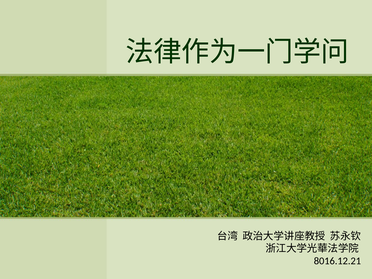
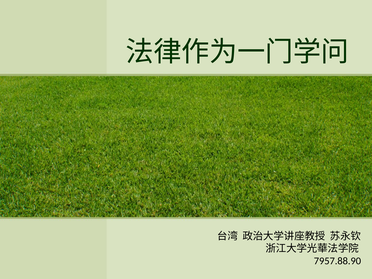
8016.12.21: 8016.12.21 -> 7957.88.90 (337, 261)
